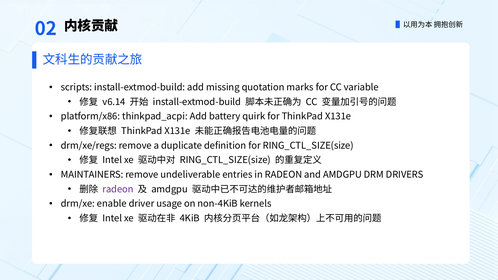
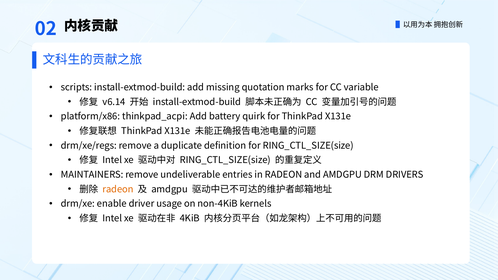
radeon colour: purple -> orange (118, 189)
